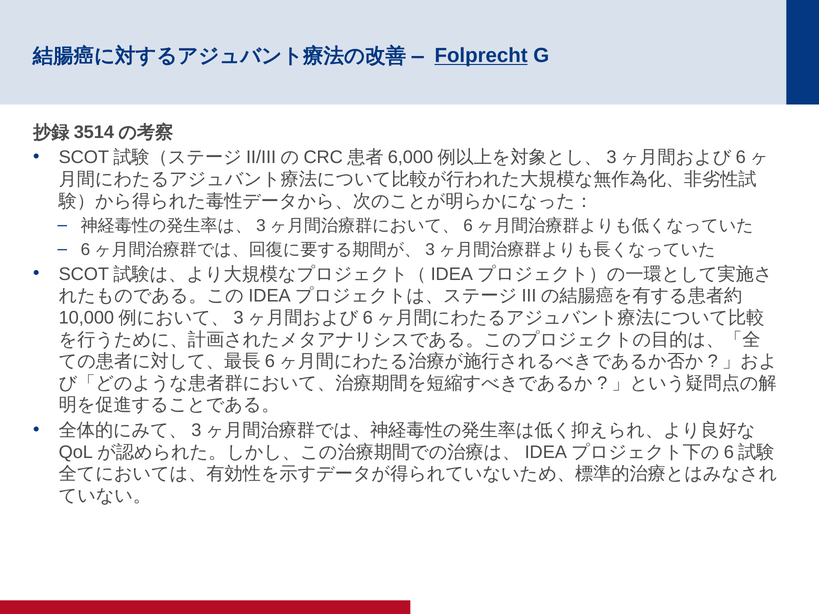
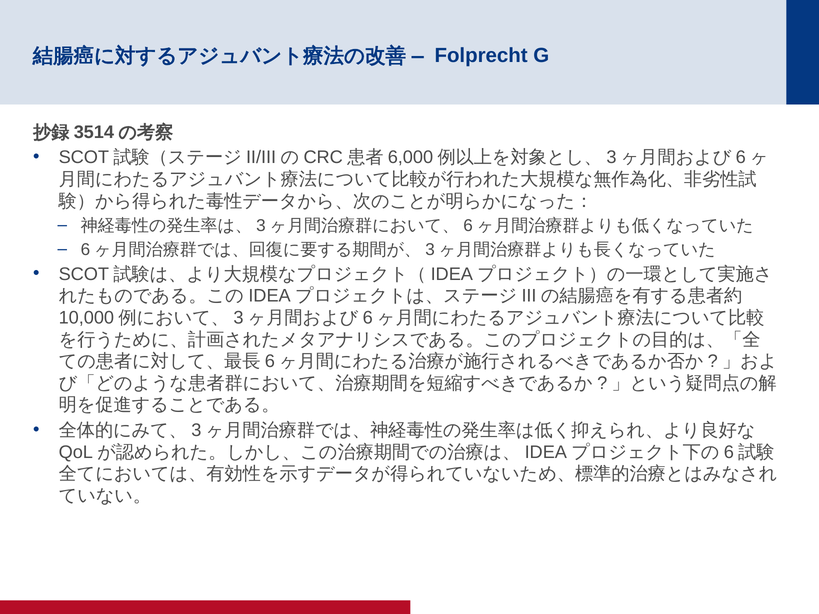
Folprecht underline: present -> none (481, 56)
